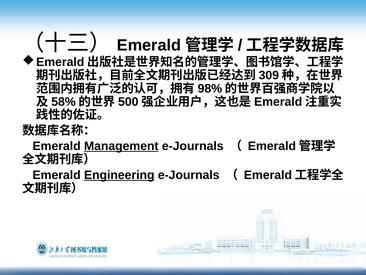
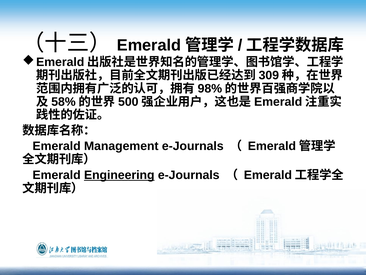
Management underline: present -> none (121, 146)
